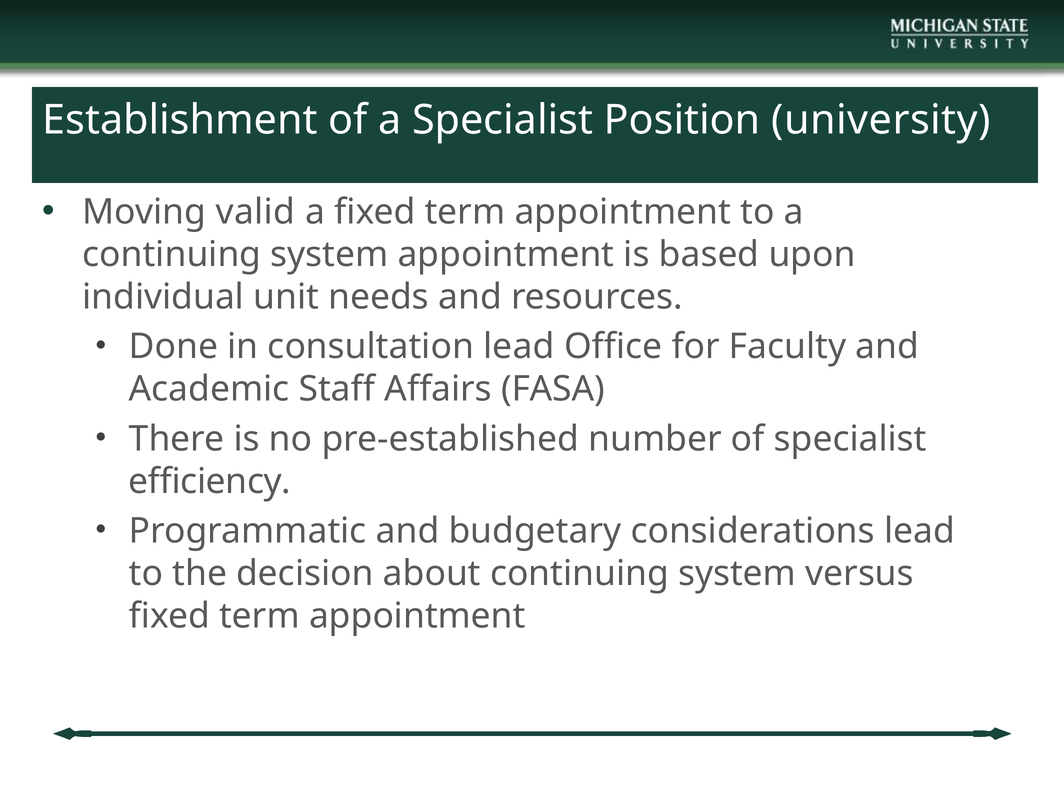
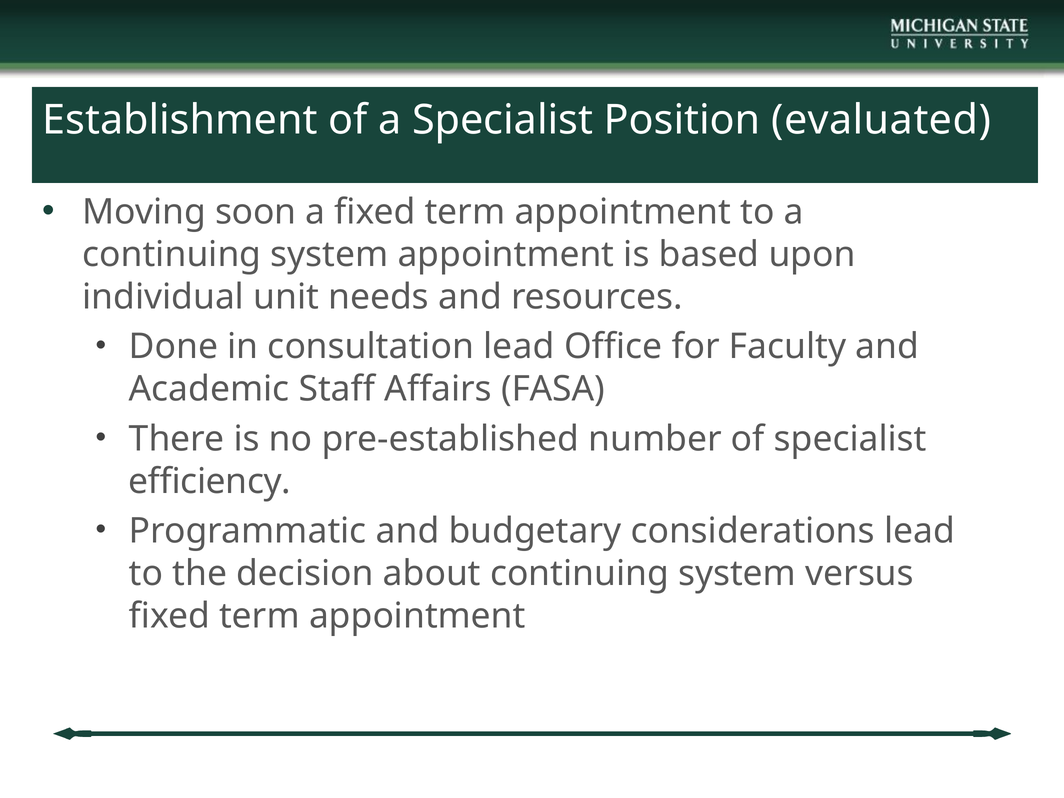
university: university -> evaluated (881, 120)
valid: valid -> soon (256, 212)
